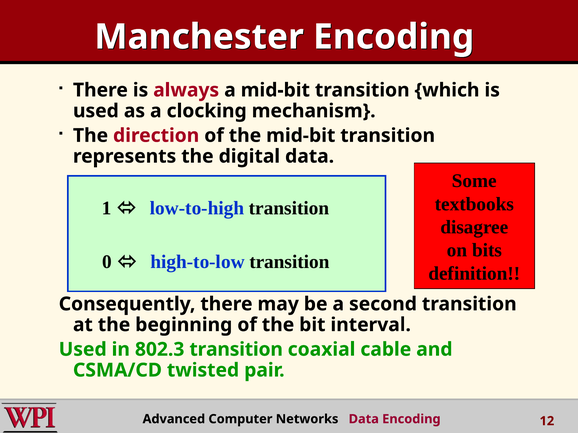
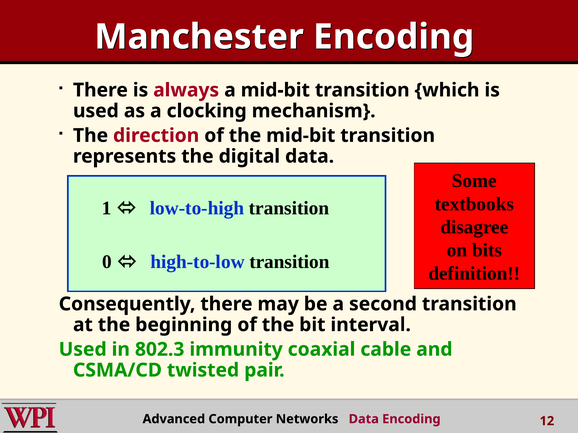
802.3 transition: transition -> immunity (236, 350)
